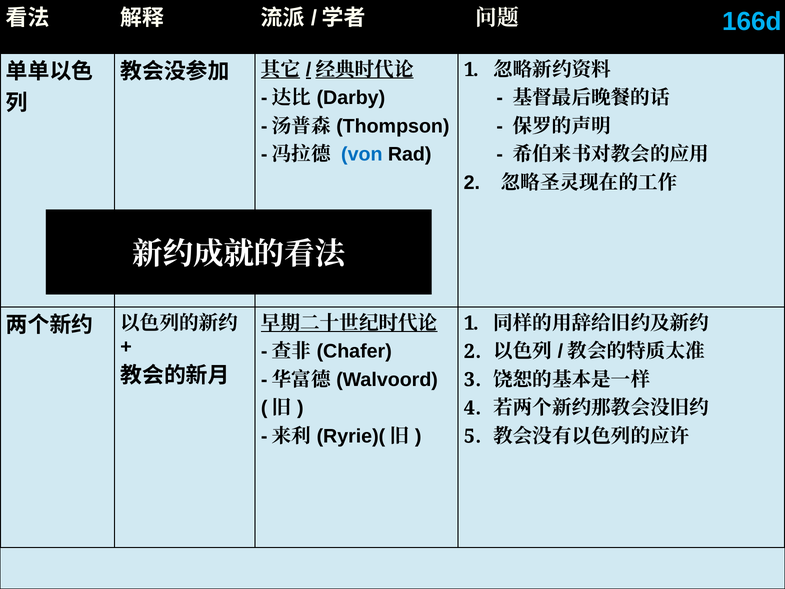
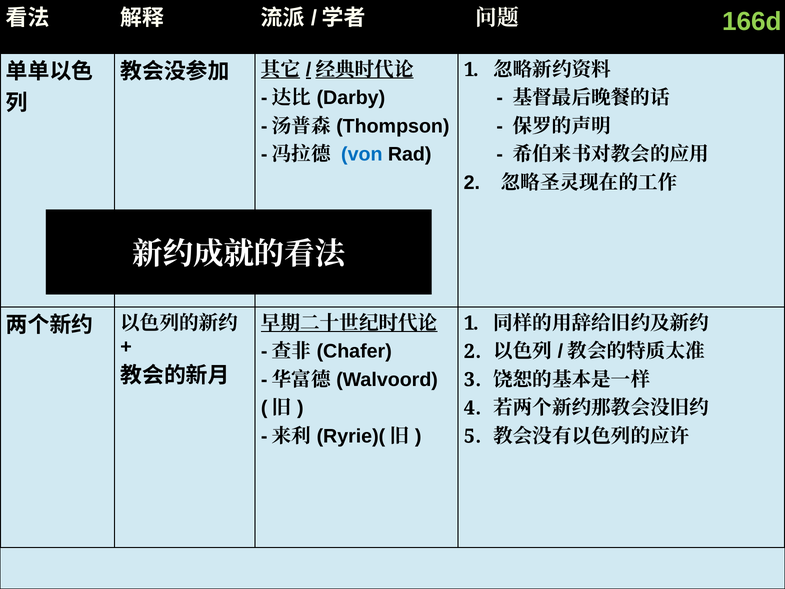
166d colour: light blue -> light green (752, 21)
